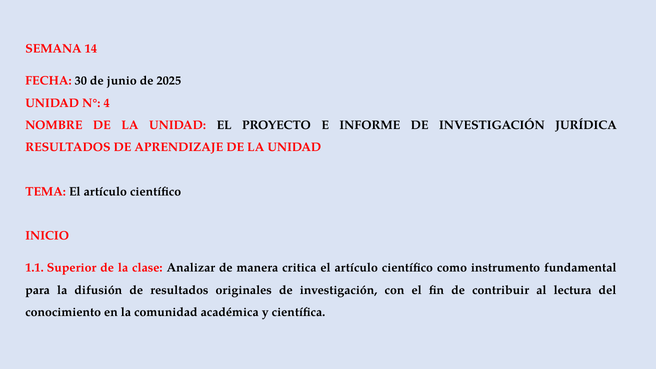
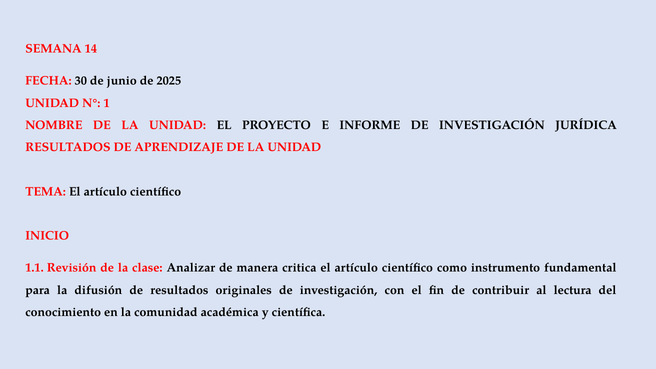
4: 4 -> 1 (107, 103)
Superior: Superior -> Revisión (72, 268)
